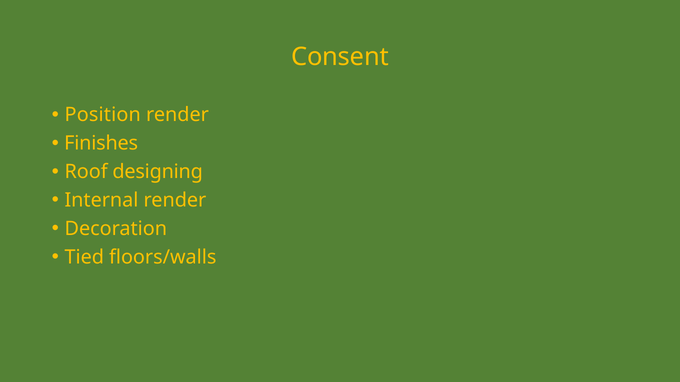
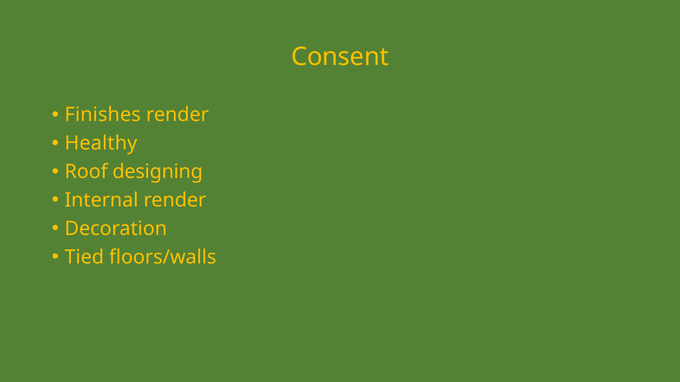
Position: Position -> Finishes (103, 115)
Finishes: Finishes -> Healthy (101, 143)
